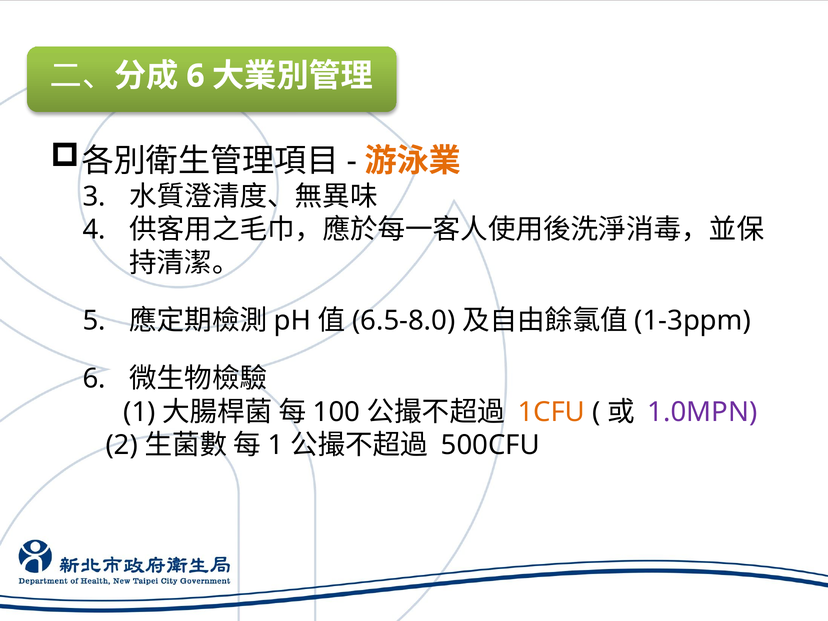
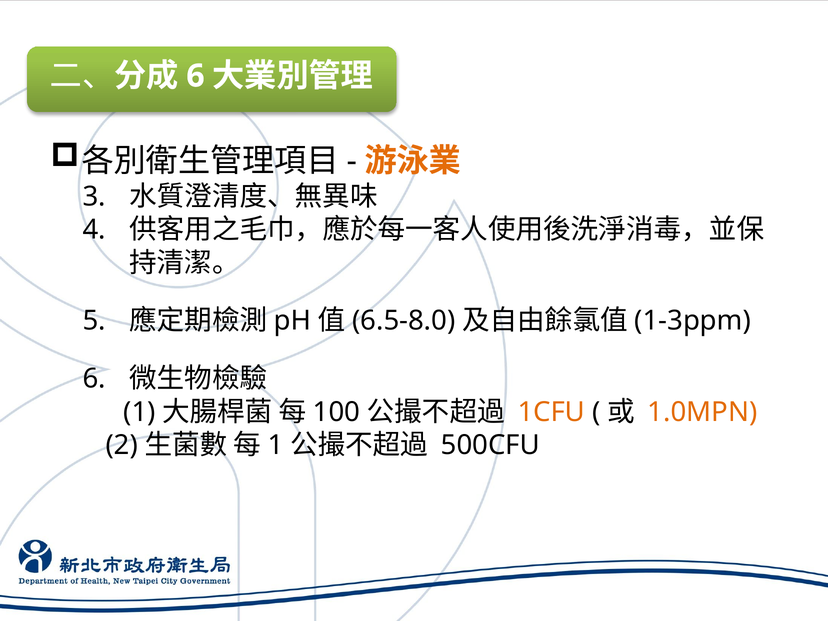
1.0MPN colour: purple -> orange (702, 412)
